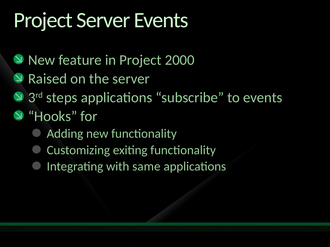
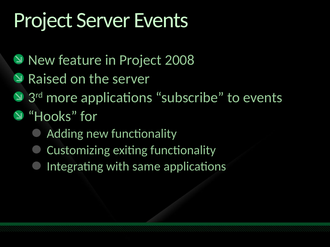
2000: 2000 -> 2008 (180, 60)
steps: steps -> more (62, 98)
